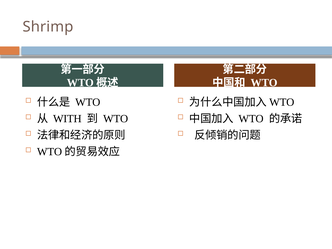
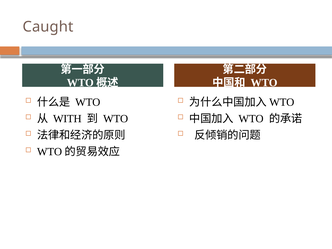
Shrimp: Shrimp -> Caught (48, 27)
